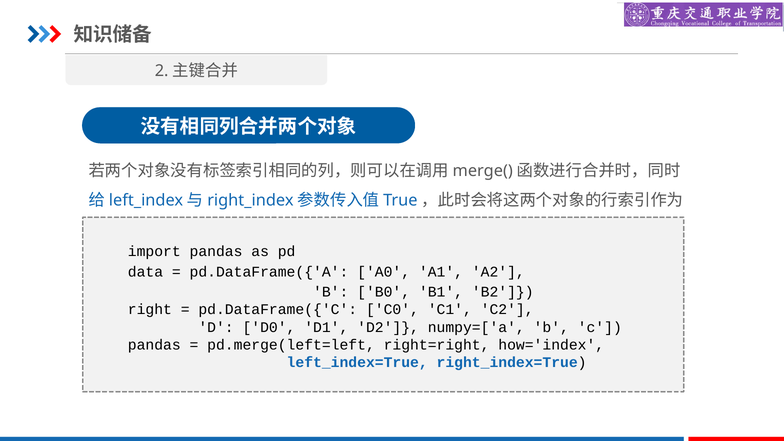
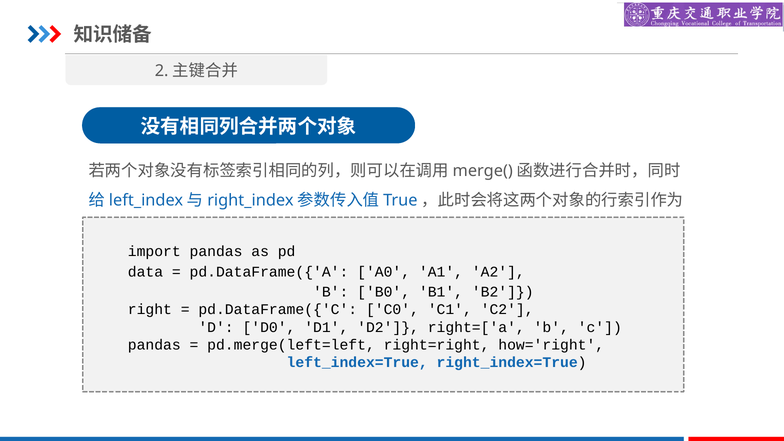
numpy=['a: numpy=['a -> right=['a (476, 327)
how='index: how='index -> how='right (551, 345)
